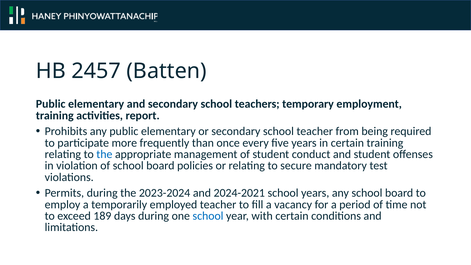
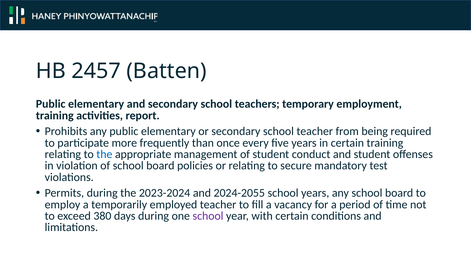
2024-2021: 2024-2021 -> 2024-2055 (239, 193)
189: 189 -> 380 (102, 216)
school colour: blue -> purple (208, 216)
